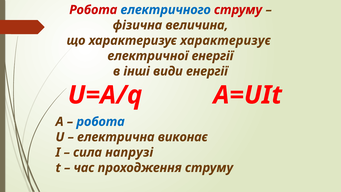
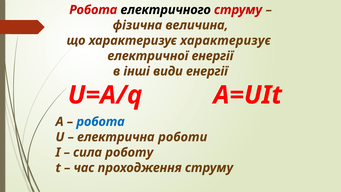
електричного colour: blue -> black (166, 10)
виконає: виконає -> роботи (183, 137)
напрузі: напрузі -> роботу (129, 152)
